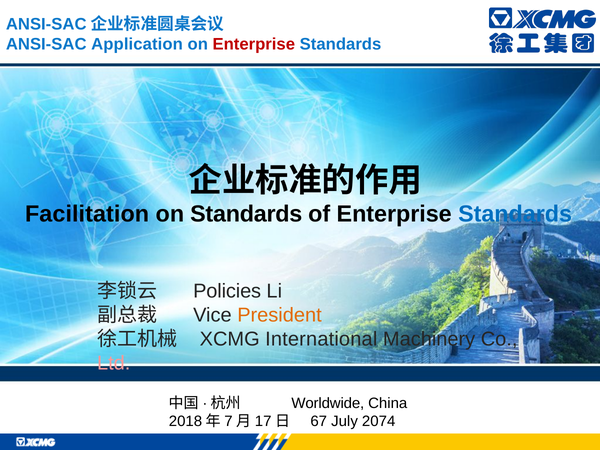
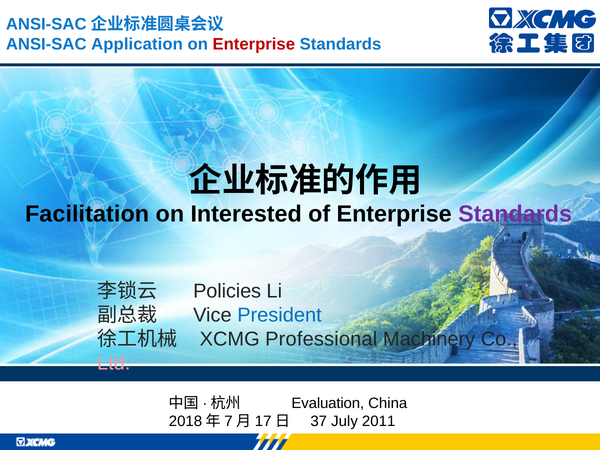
on Standards: Standards -> Interested (246, 214)
Standards colour: blue -> purple (515, 214)
President colour: orange -> blue (279, 315)
International: International -> Professional (321, 339)
Worldwide: Worldwide -> Evaluation (328, 403)
67: 67 -> 37 (319, 421)
2074: 2074 -> 2011 (379, 421)
